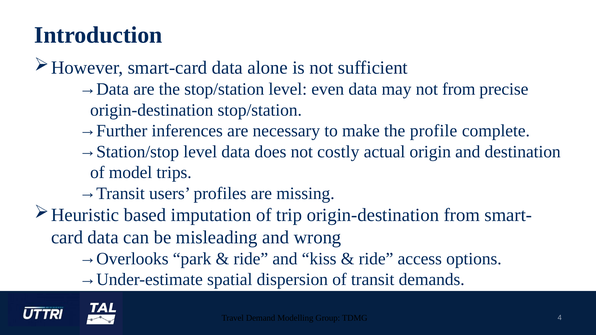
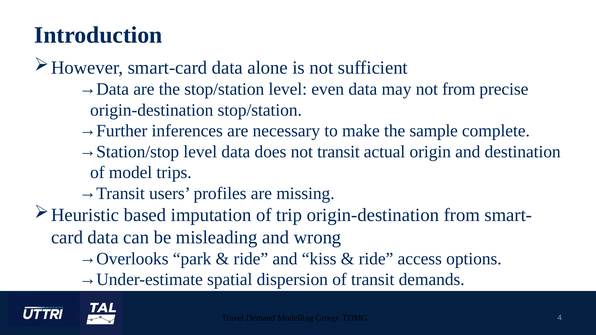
profile: profile -> sample (434, 131)
not costly: costly -> transit (338, 152)
